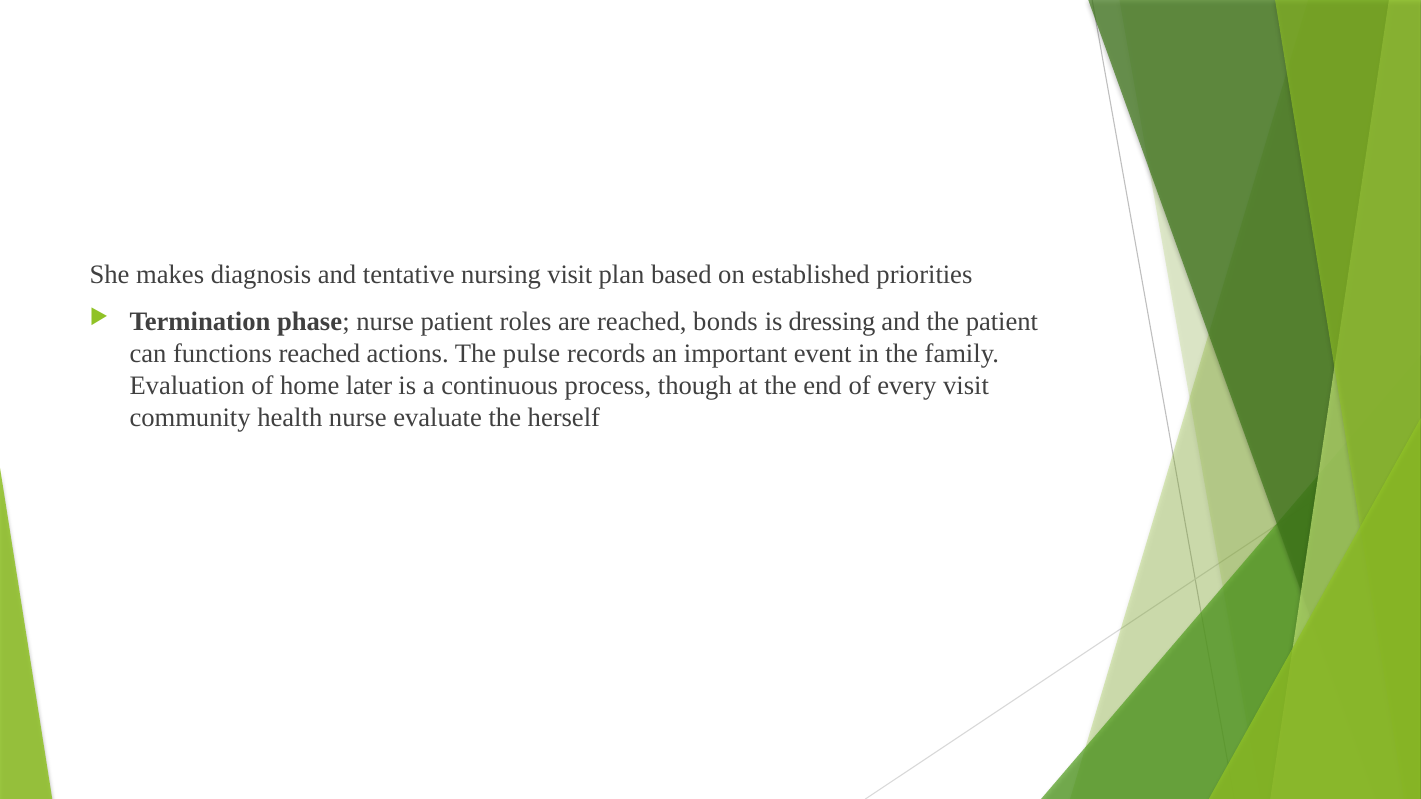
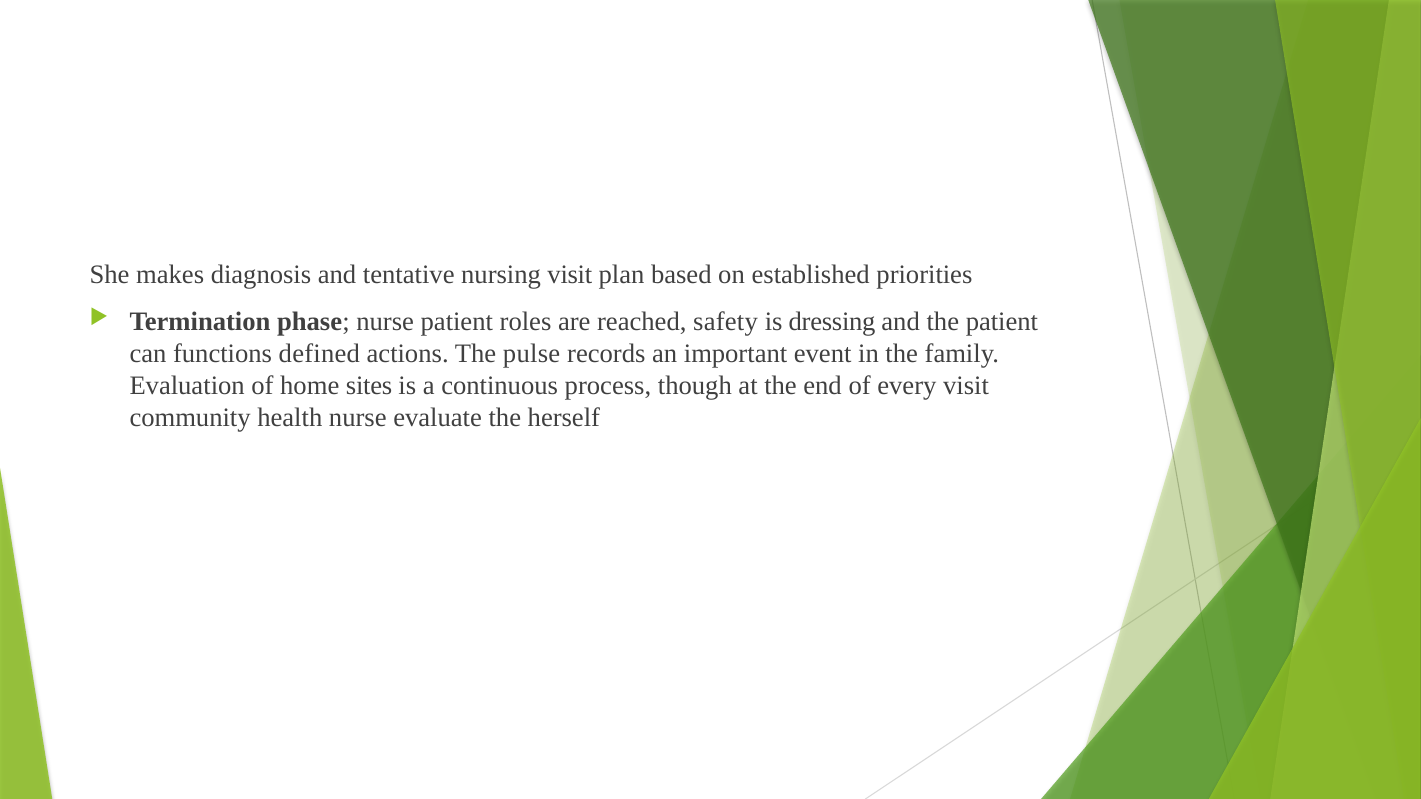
bonds: bonds -> safety (726, 322)
functions reached: reached -> defined (319, 354)
later: later -> sites (369, 386)
